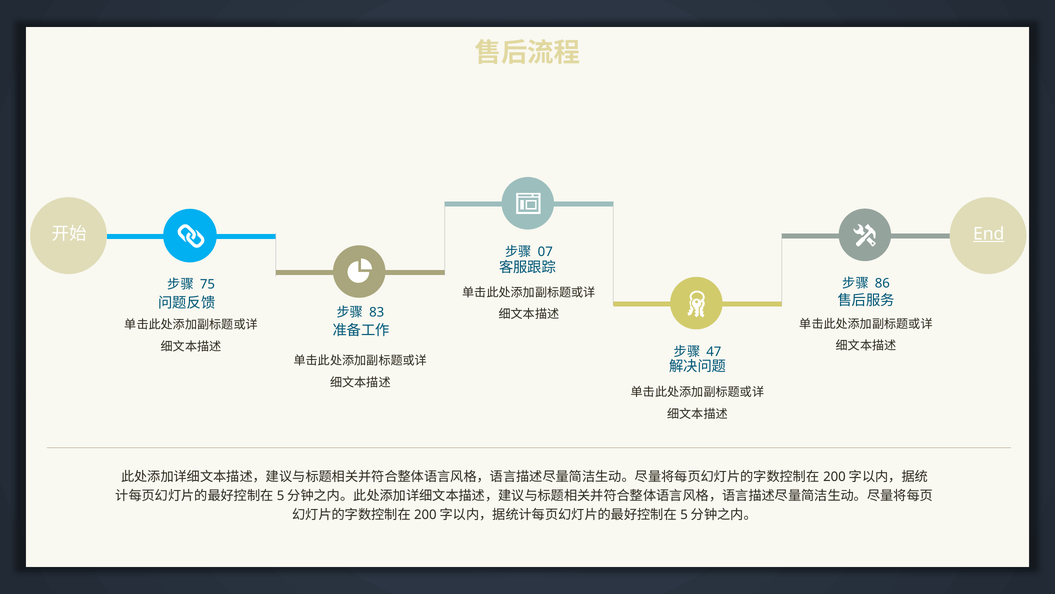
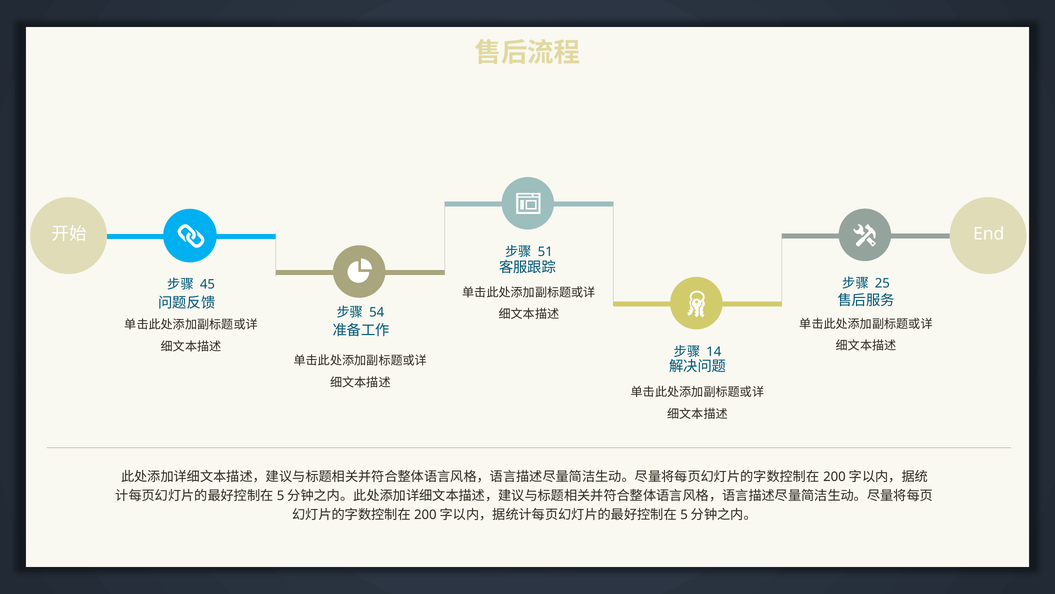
End underline: present -> none (989, 234)
07: 07 -> 51 (545, 252)
86: 86 -> 25 (882, 283)
75: 75 -> 45 (207, 284)
83: 83 -> 54 (377, 312)
47: 47 -> 14 (714, 352)
